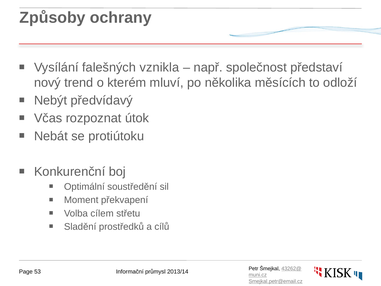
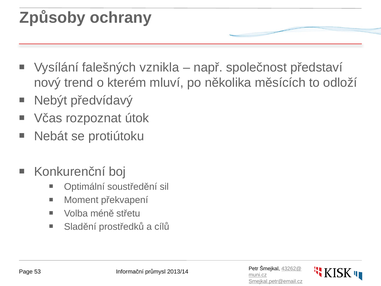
cílem: cílem -> méně (102, 213)
